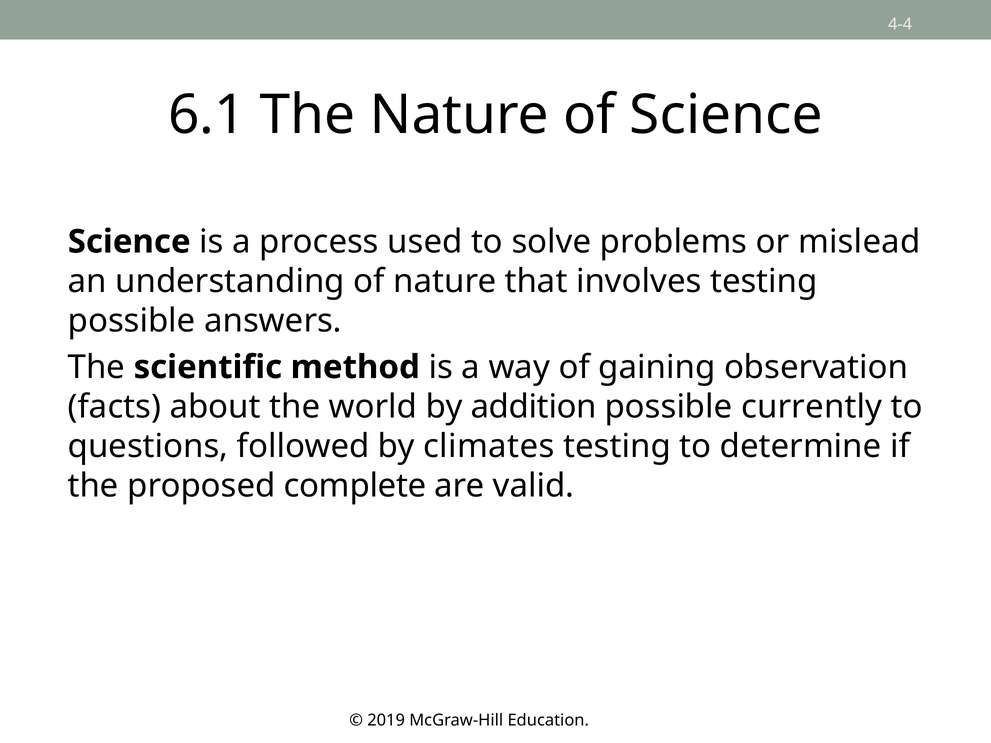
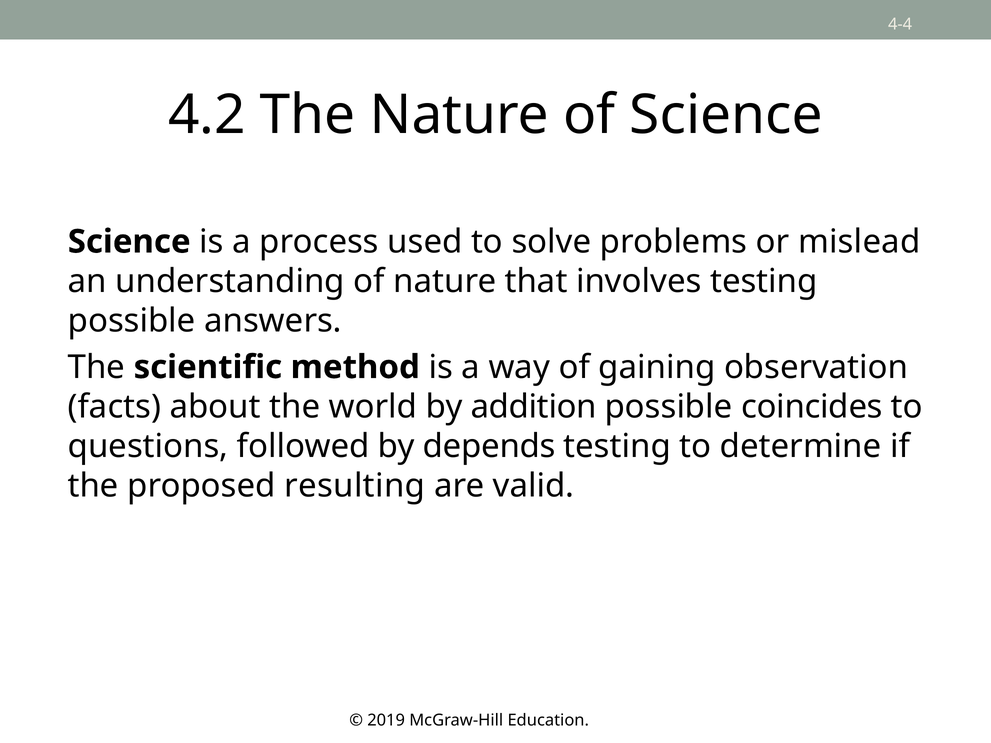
6.1: 6.1 -> 4.2 (207, 115)
currently: currently -> coincides (812, 407)
climates: climates -> depends (489, 447)
complete: complete -> resulting (355, 486)
